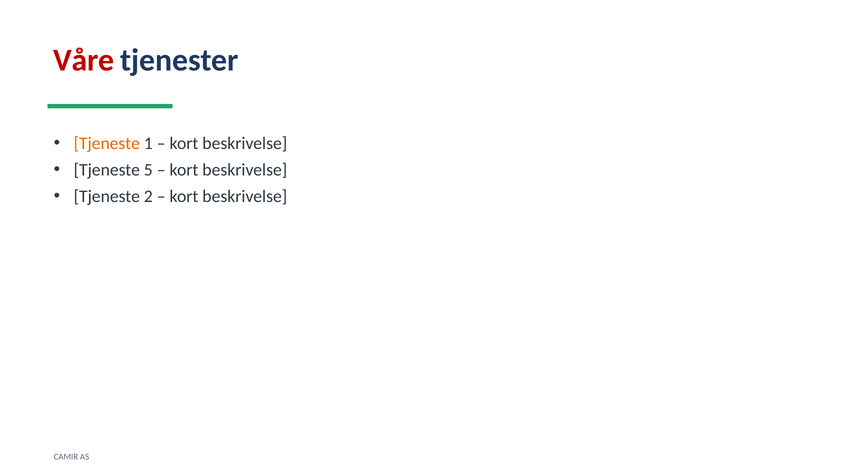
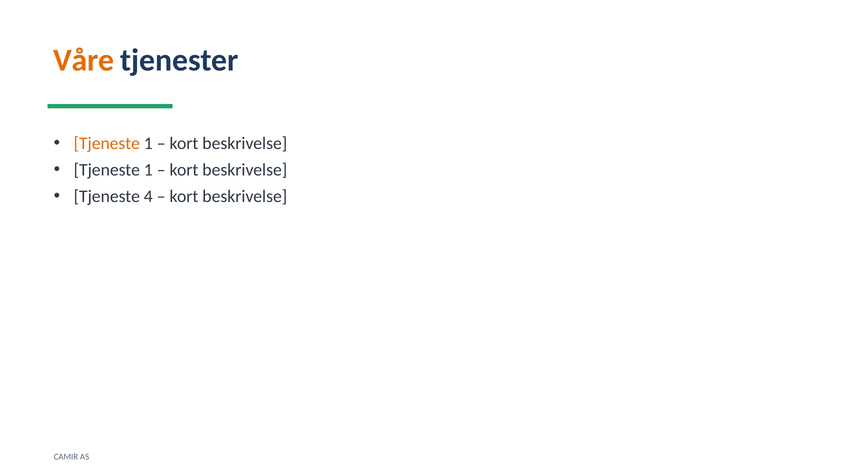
Våre colour: red -> orange (84, 60)
5: 5 -> 1 (148, 170)
2: 2 -> 4 (148, 196)
